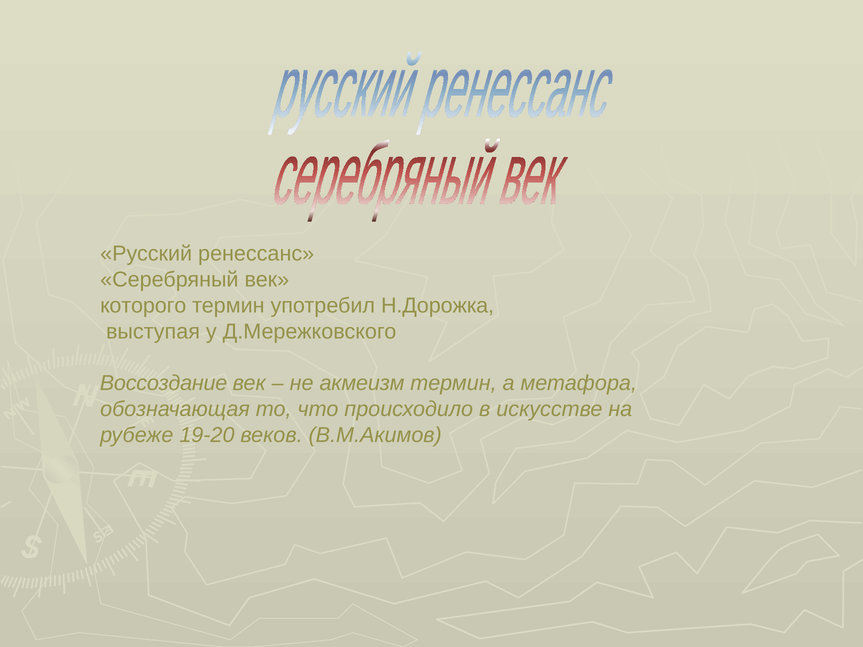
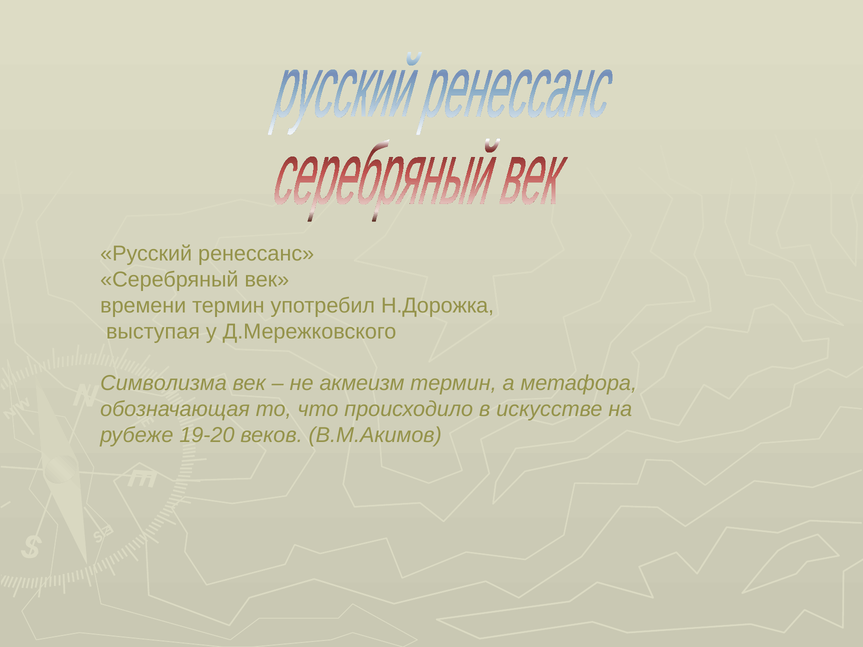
которого: которого -> времени (143, 306)
Воссоздание: Воссоздание -> Символизма (163, 383)
